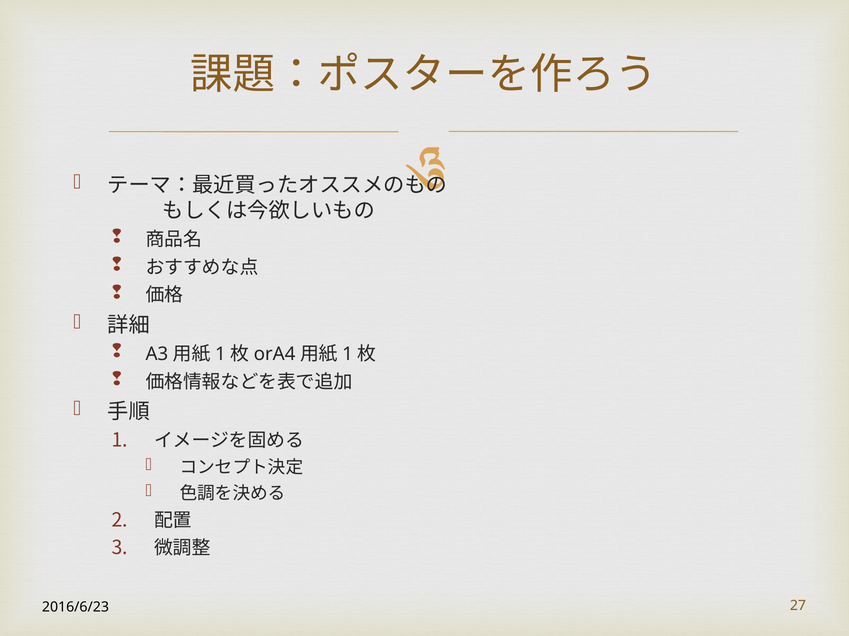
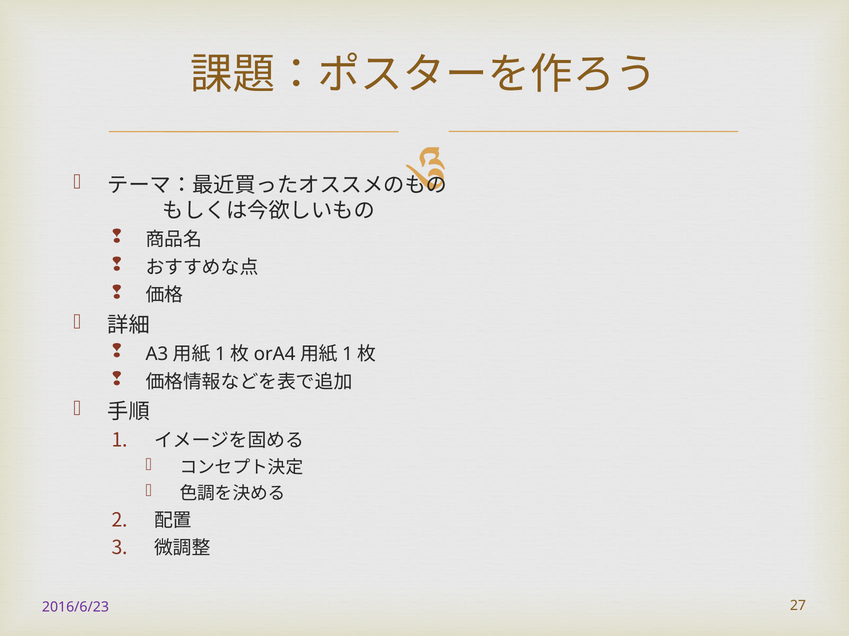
2016/6/23 colour: black -> purple (75, 608)
